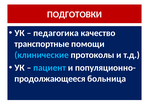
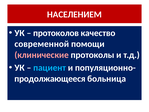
ПОДГОТОВКИ: ПОДГОТОВКИ -> НАСЕЛЕНИЕМ (74, 14)
педагогика: педагогика -> протоколов (56, 33)
транспортные: транспортные -> современной (42, 44)
клинические colour: light blue -> pink (42, 55)
